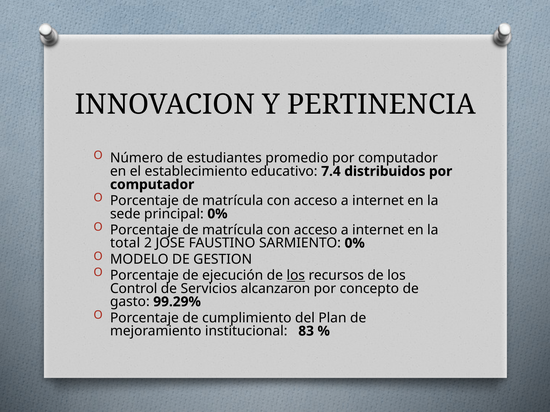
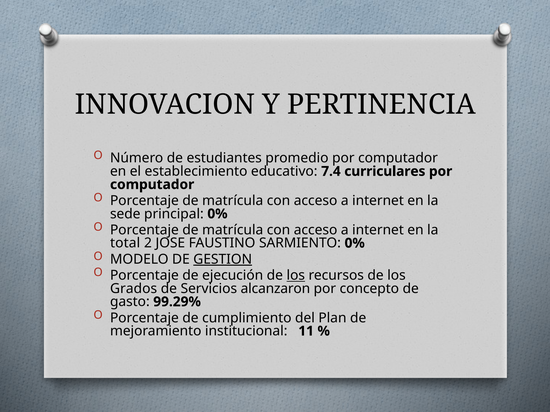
distribuidos: distribuidos -> curriculares (385, 172)
GESTION underline: none -> present (223, 260)
Control: Control -> Grados (134, 289)
83: 83 -> 11 (306, 331)
